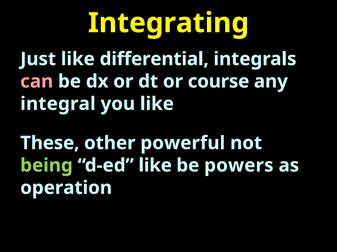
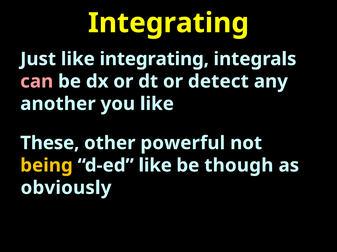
like differential: differential -> integrating (154, 59)
course: course -> detect (218, 82)
integral: integral -> another (58, 104)
being colour: light green -> yellow (47, 166)
powers: powers -> though (239, 166)
operation: operation -> obviously (66, 188)
